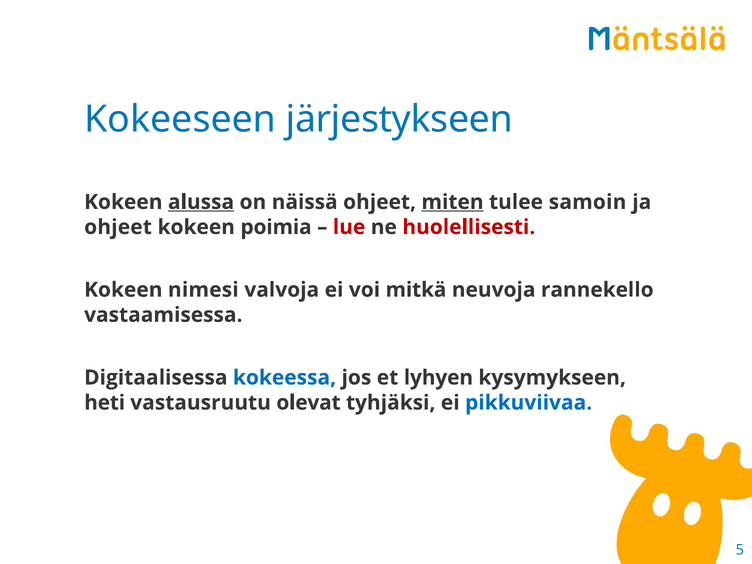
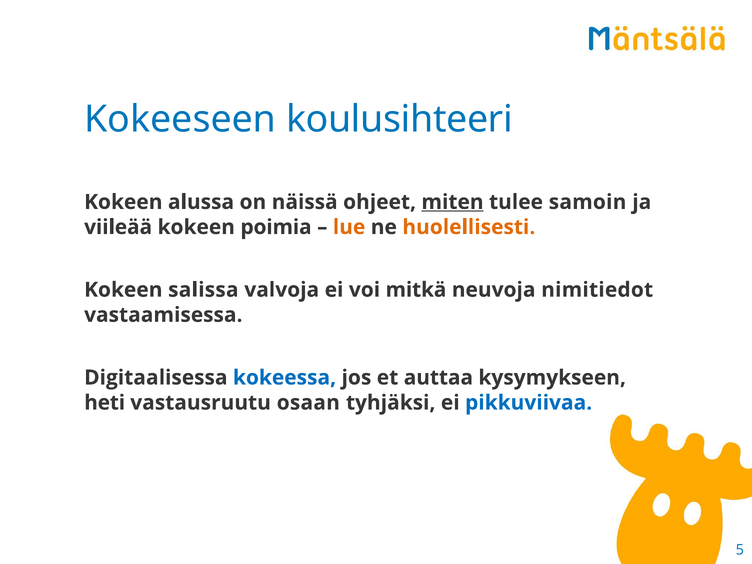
järjestykseen: järjestykseen -> koulusihteeri (399, 119)
alussa underline: present -> none (201, 202)
ohjeet: ohjeet -> viileää (118, 227)
lue colour: red -> orange (349, 227)
huolellisesti colour: red -> orange (469, 227)
nimesi: nimesi -> salissa (203, 290)
rannekello: rannekello -> nimitiedot (597, 290)
lyhyen: lyhyen -> auttaa (438, 378)
olevat: olevat -> osaan (308, 403)
